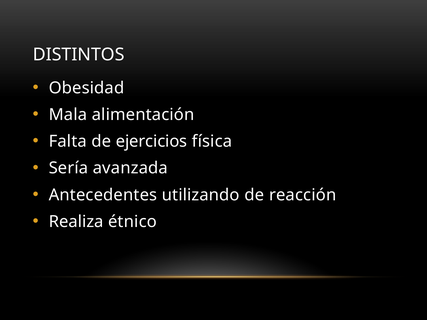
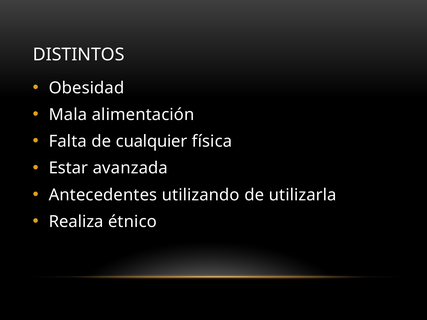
ejercicios: ejercicios -> cualquier (152, 142)
Sería: Sería -> Estar (68, 168)
reacción: reacción -> utilizarla (303, 195)
